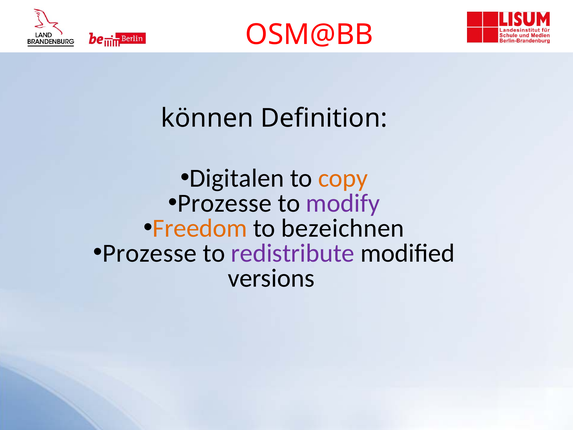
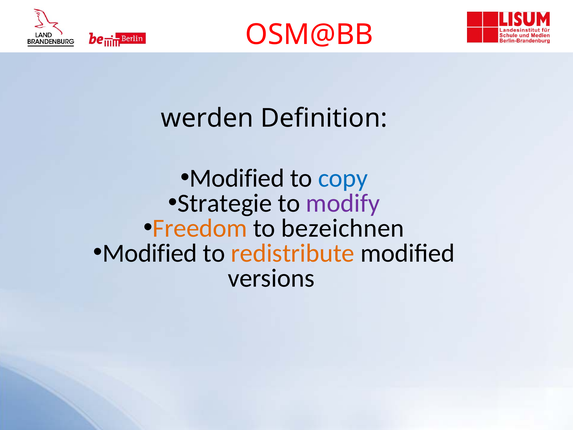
können: können -> werden (207, 118)
Digitalen: Digitalen -> Modified (237, 178)
copy colour: orange -> blue (343, 178)
Prozesse: Prozesse -> Strategie (225, 203)
Prozesse: Prozesse -> Modified (150, 253)
redistribute colour: purple -> orange (293, 253)
